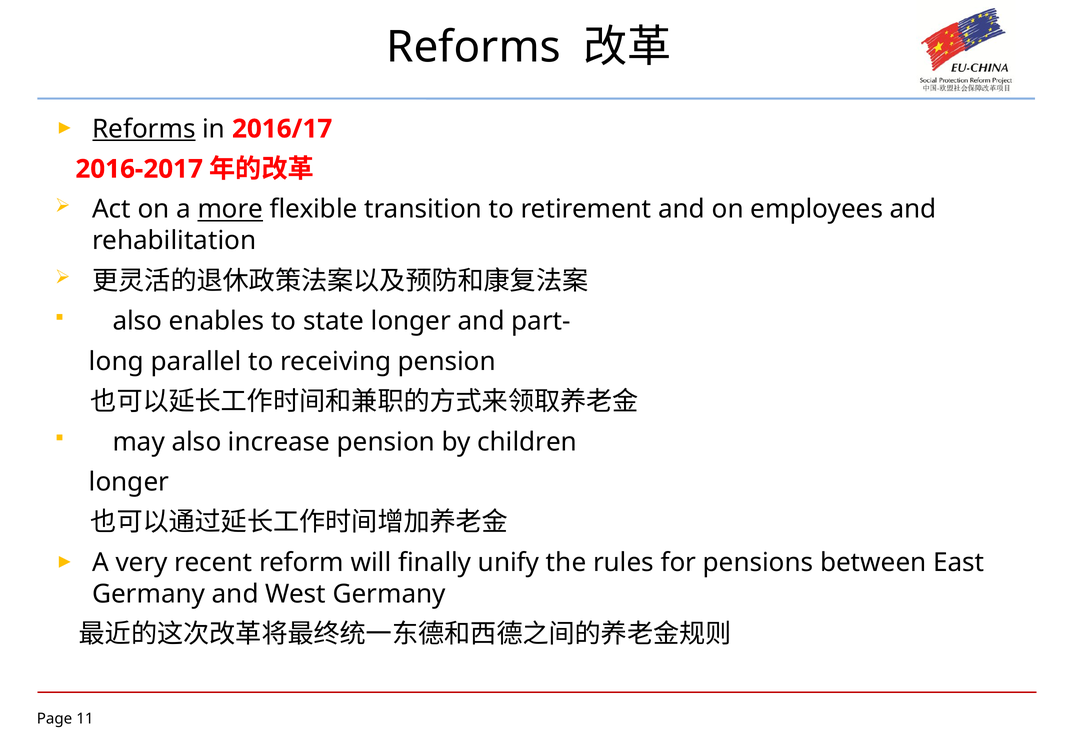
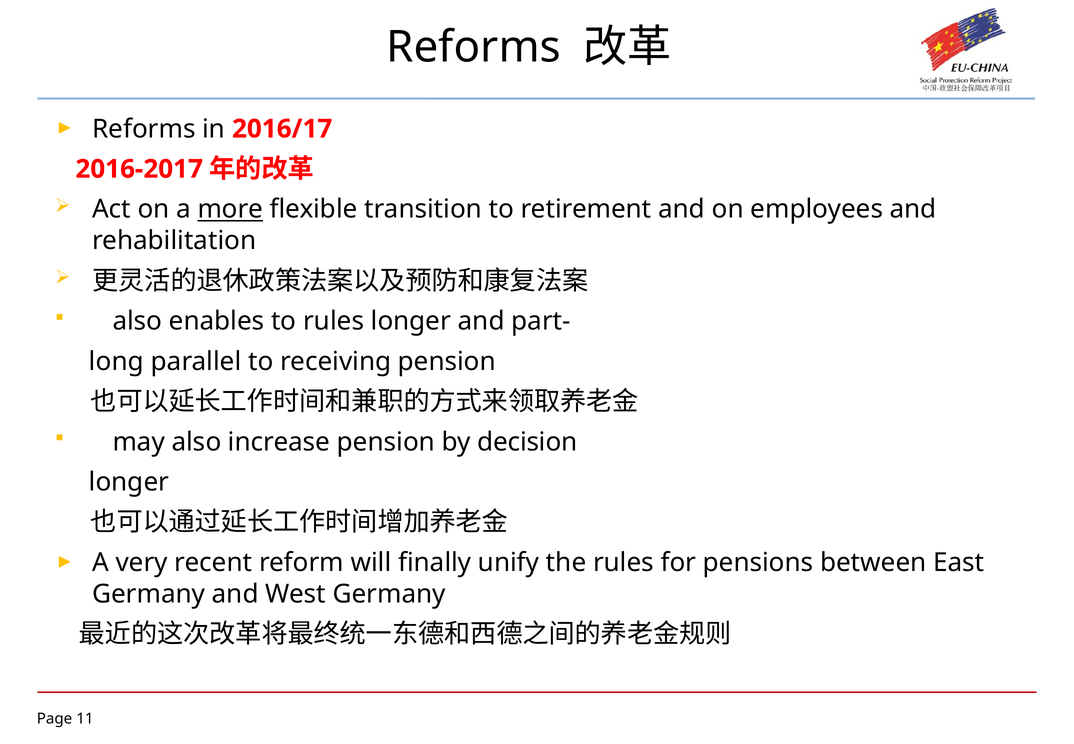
Reforms underline: present -> none (144, 129)
to state: state -> rules (334, 321)
children: children -> decision (527, 442)
